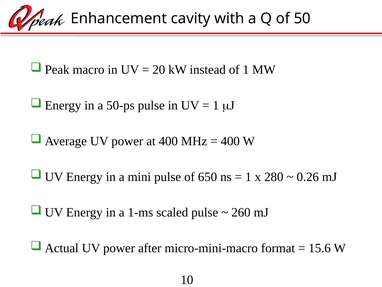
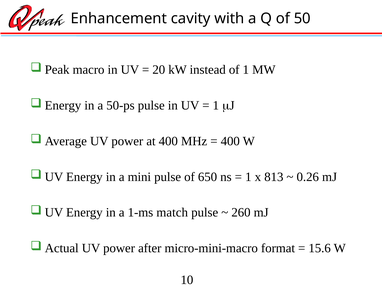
280: 280 -> 813 (274, 177)
scaled: scaled -> match (172, 212)
